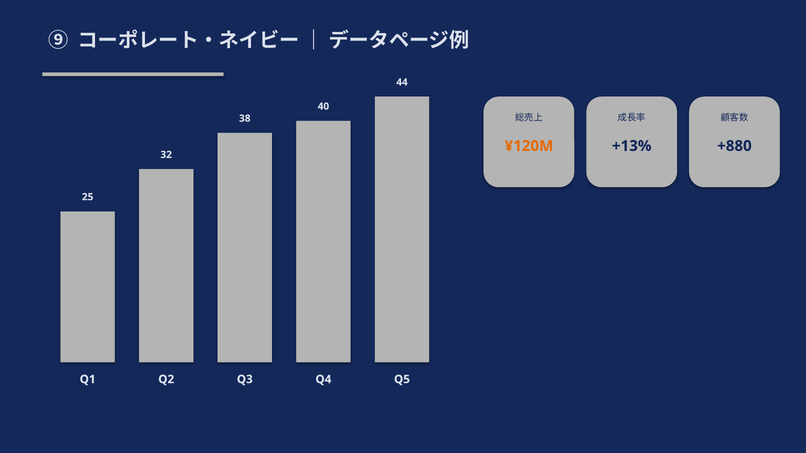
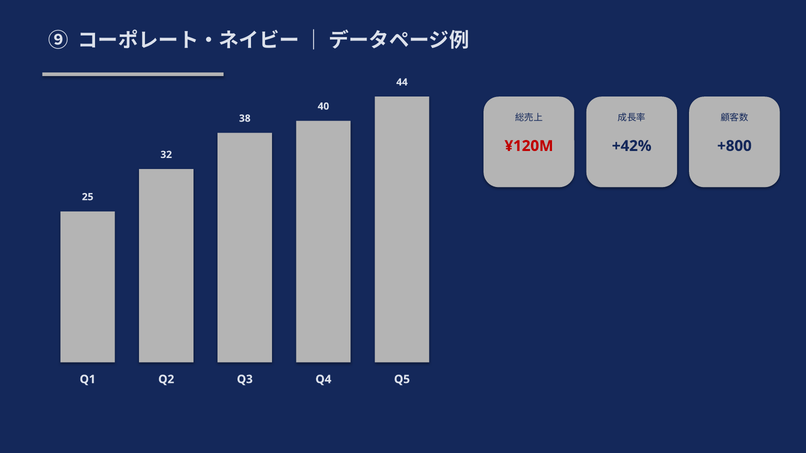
¥120M colour: orange -> red (529, 146)
+13%: +13% -> +42% (632, 146)
+880: +880 -> +800 (734, 146)
